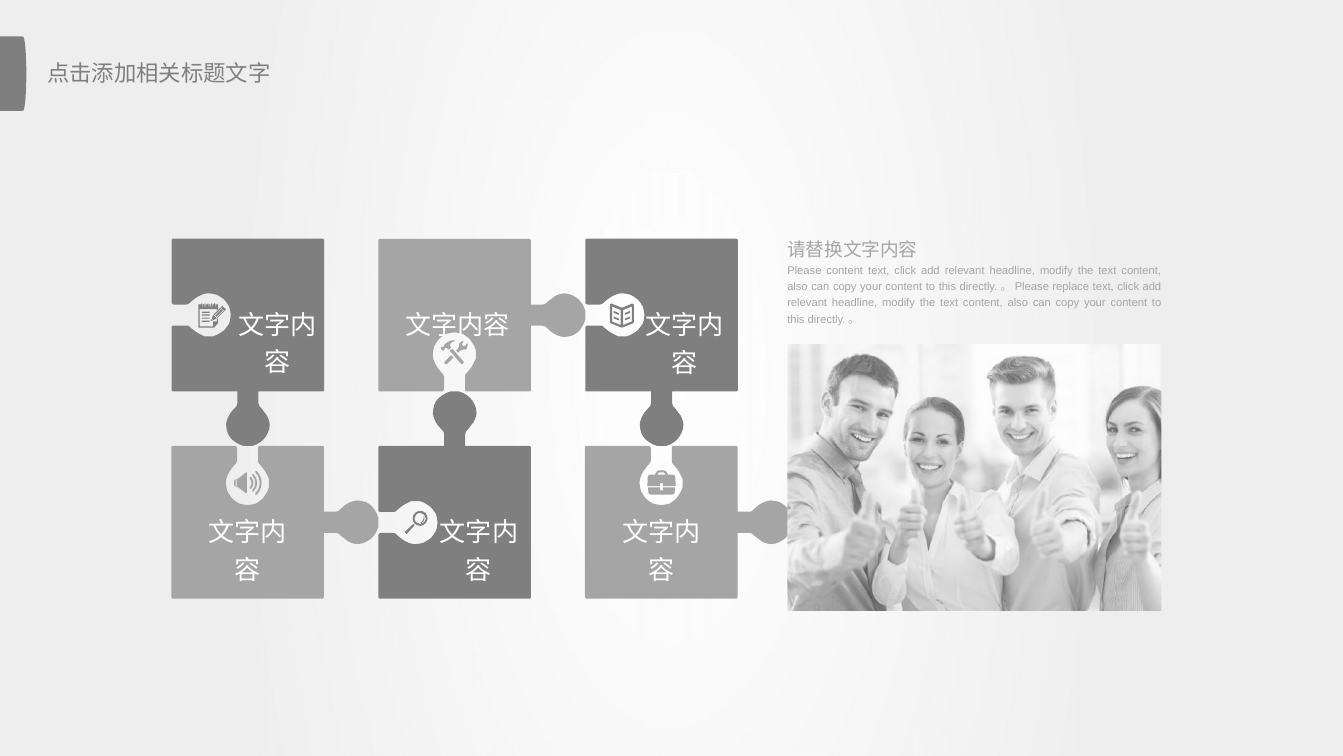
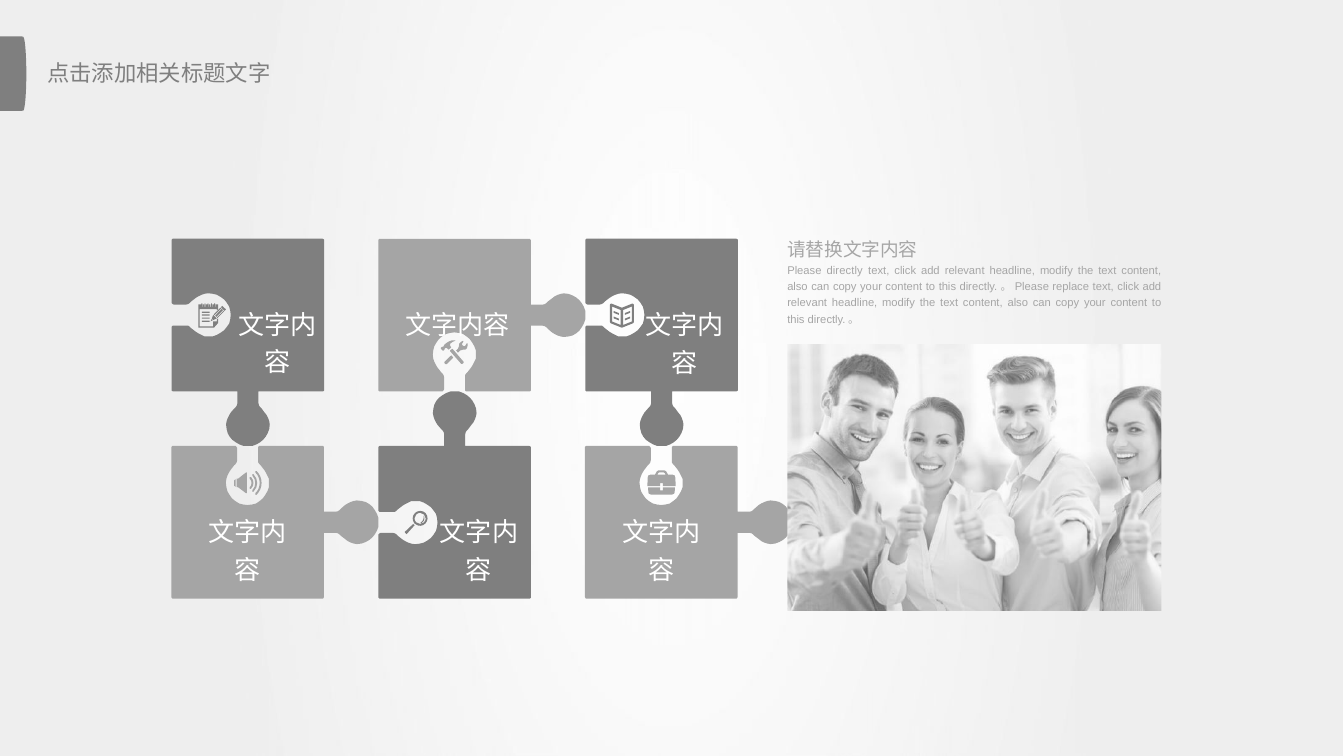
Please content: content -> directly (845, 271)
